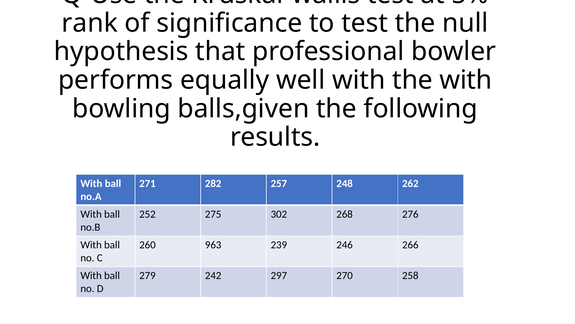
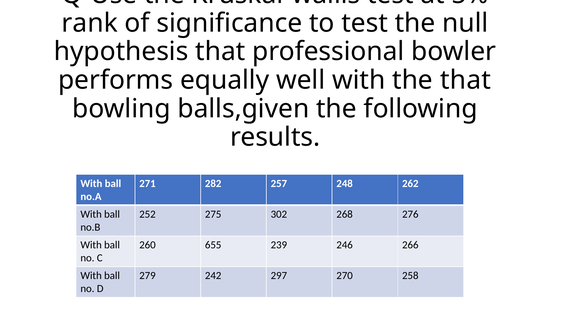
the with: with -> that (466, 80)
963: 963 -> 655 (213, 244)
